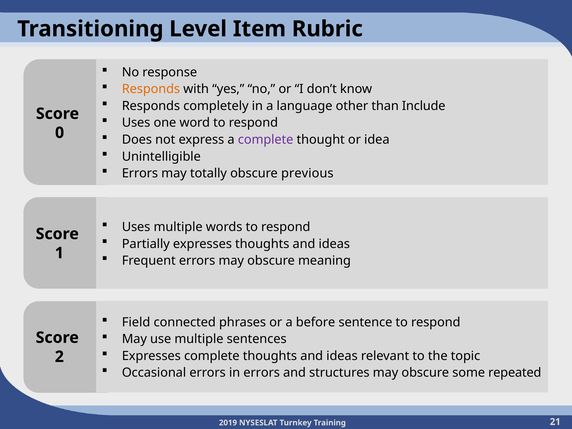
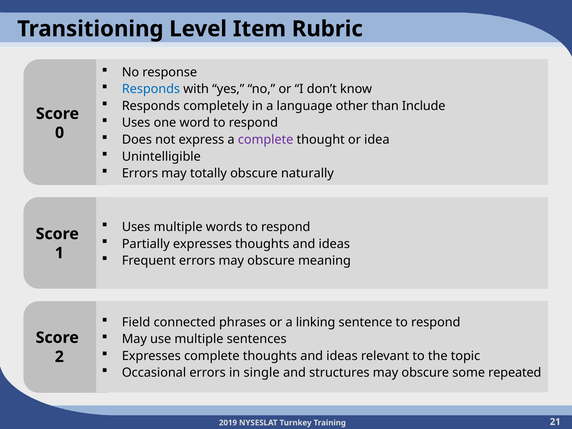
Responds colour: orange -> blue (151, 89)
previous: previous -> naturally (307, 173)
before: before -> linking (316, 322)
in errors: errors -> single (262, 373)
